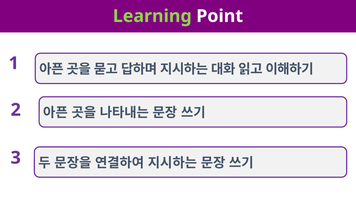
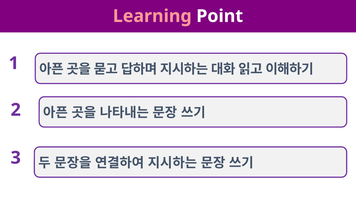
Learning colour: light green -> pink (152, 16)
